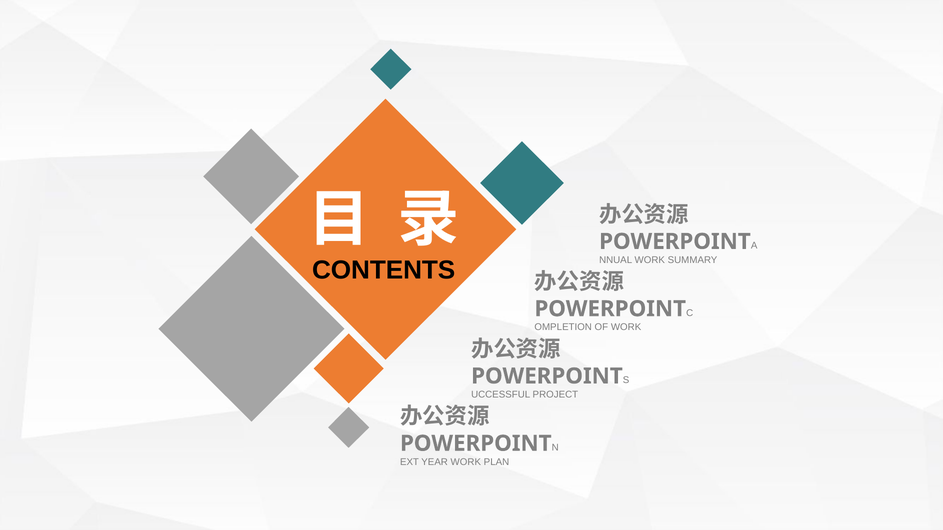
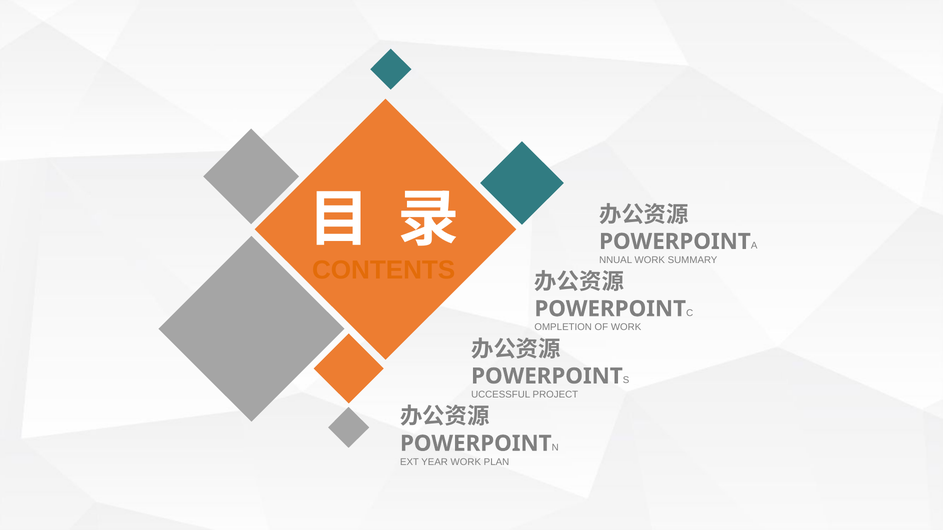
CONTENTS colour: black -> orange (384, 271)
